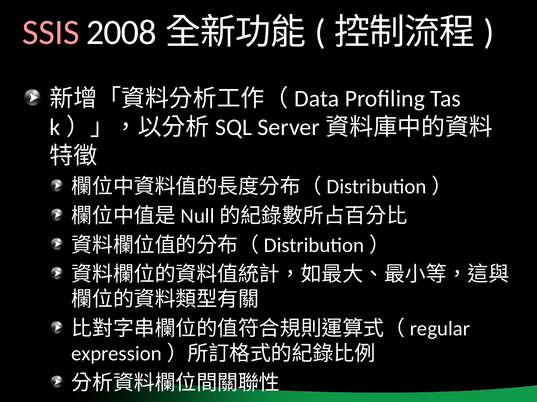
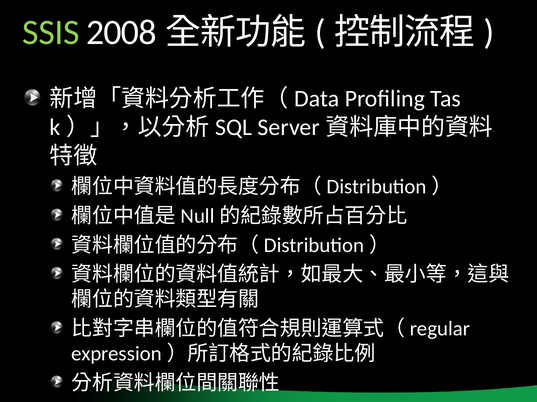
SSIS colour: pink -> light green (51, 33)
